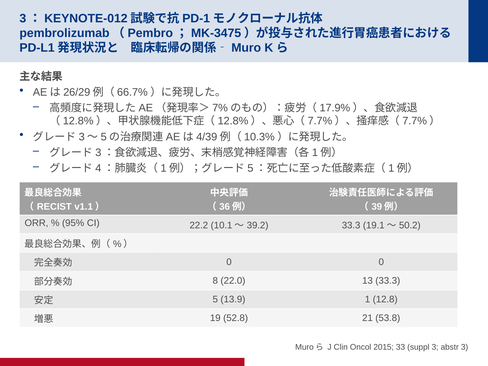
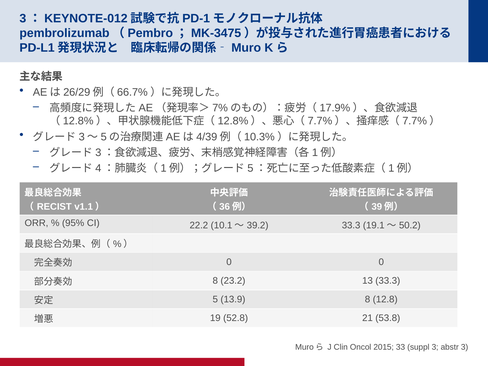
22.0: 22.0 -> 23.2 (233, 281)
13.9 1: 1 -> 8 (368, 299)
